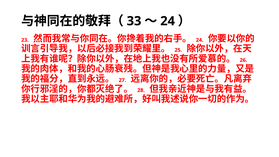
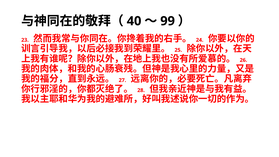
33: 33 -> 40 (134, 21)
24: 24 -> 99 (168, 21)
